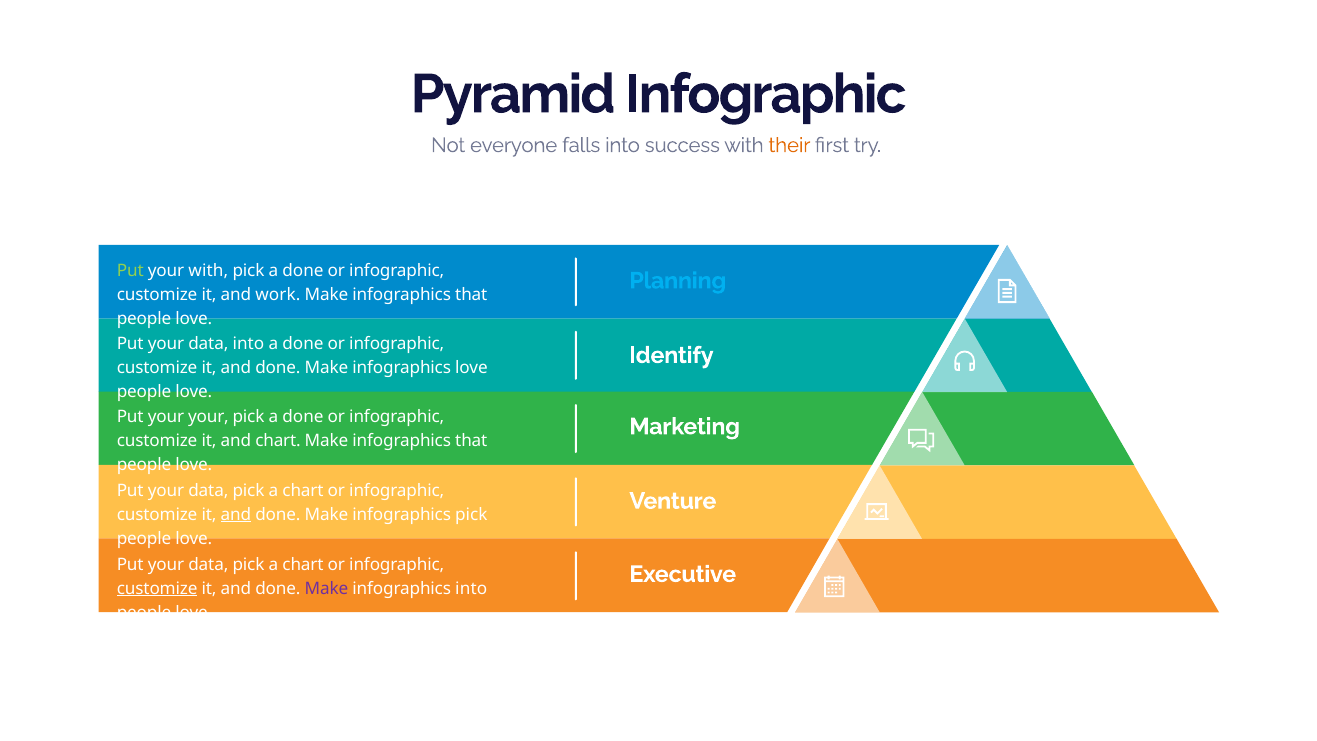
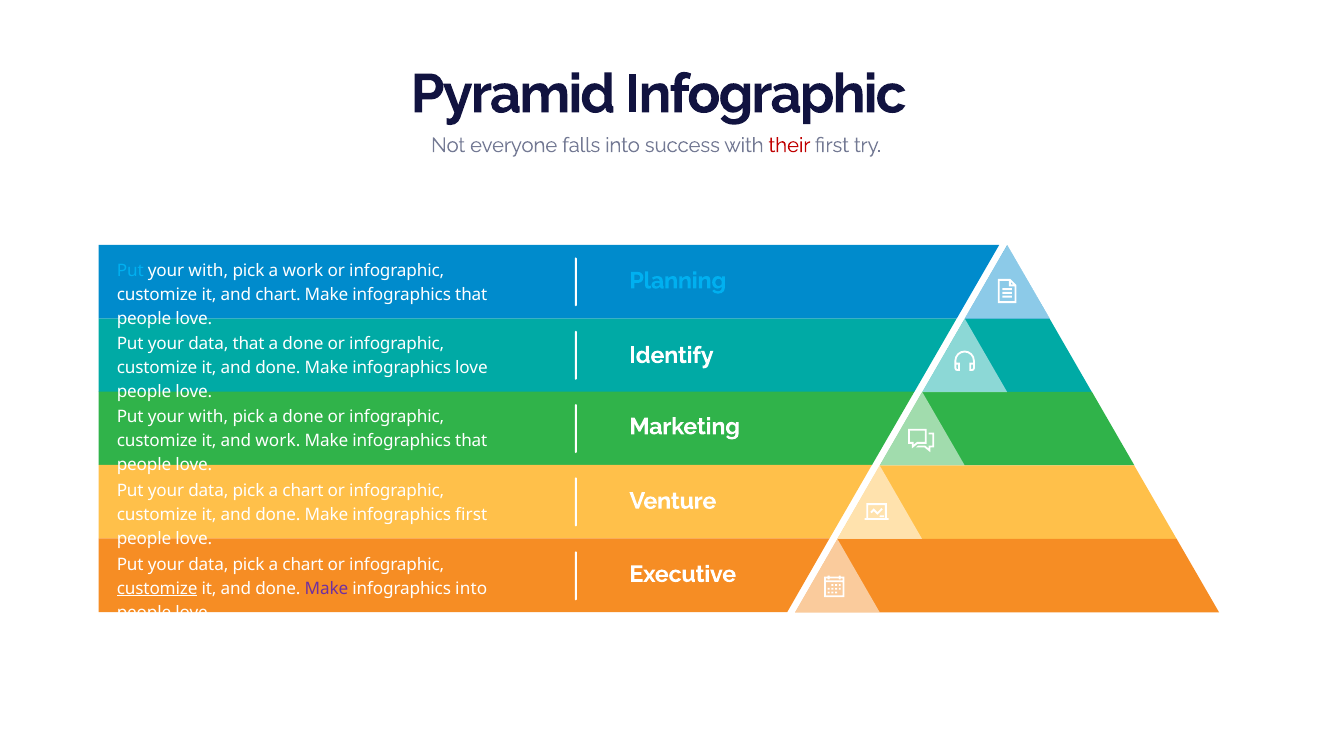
their colour: orange -> red (789, 145)
Put colour: light green -> light blue (130, 270)
done: done -> work (303, 270)
and work: work -> chart (278, 294)
data into: into -> that (249, 344)
your: your -> with (208, 417)
and chart: chart -> work (278, 441)
and underline: present -> none (236, 515)
infographics pick: pick -> first (471, 515)
